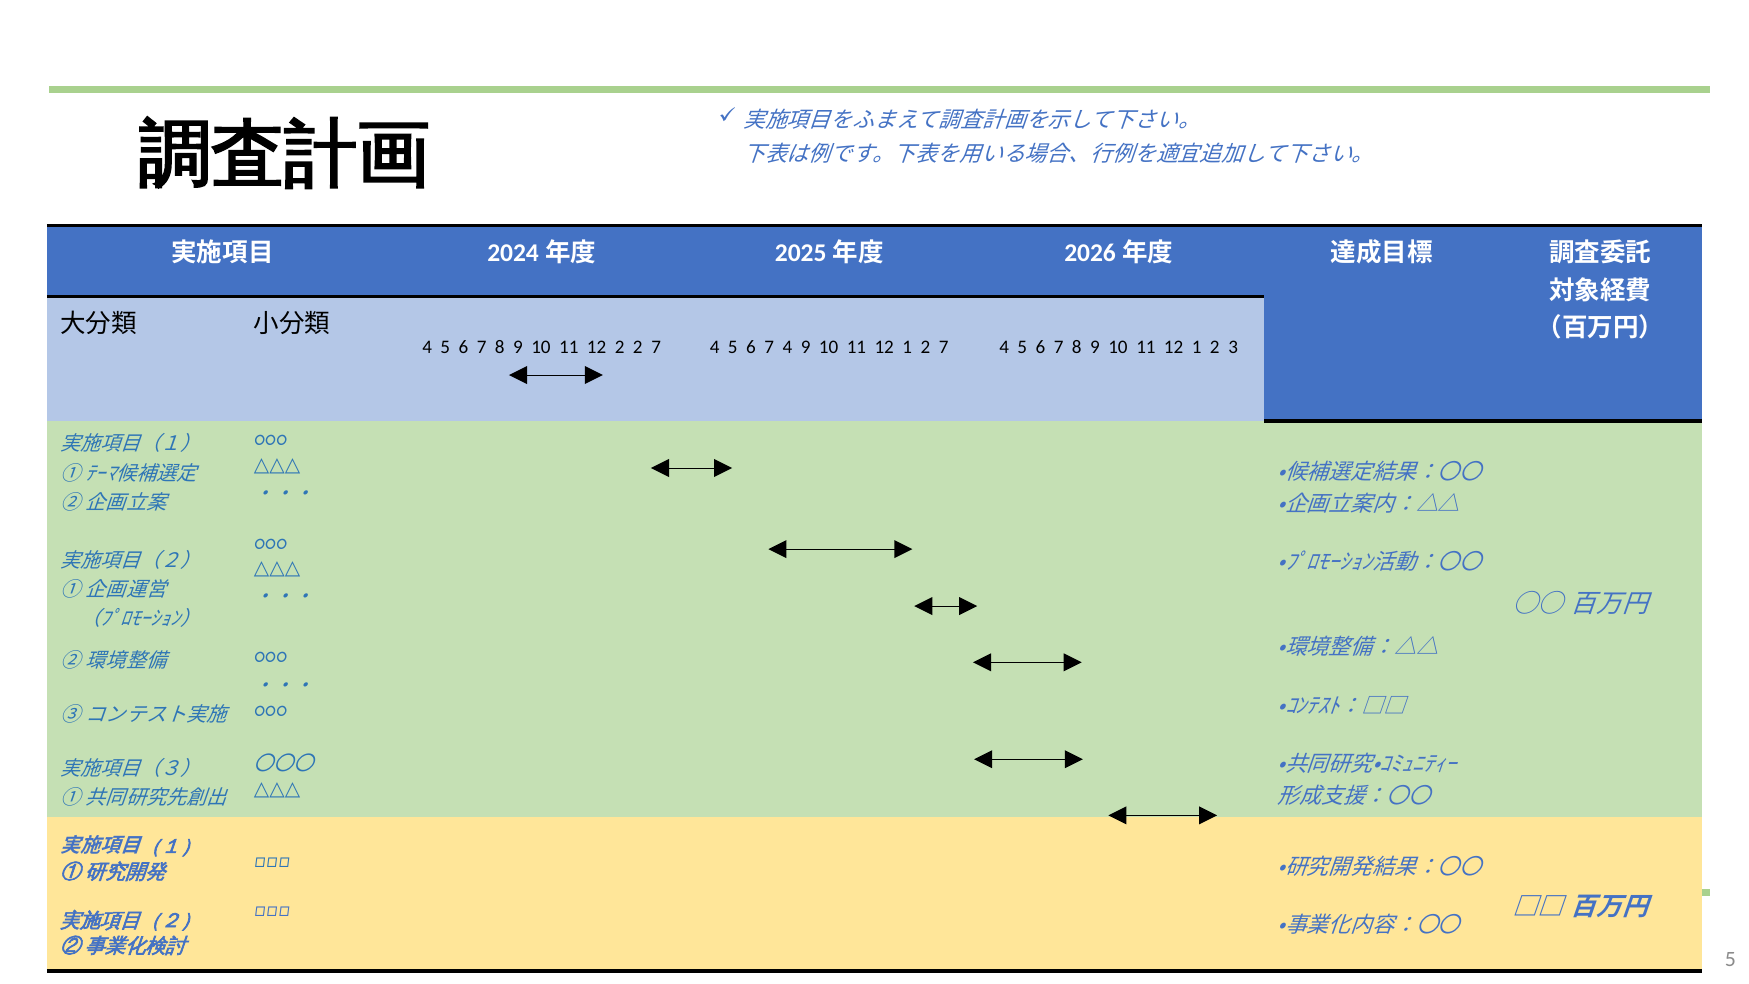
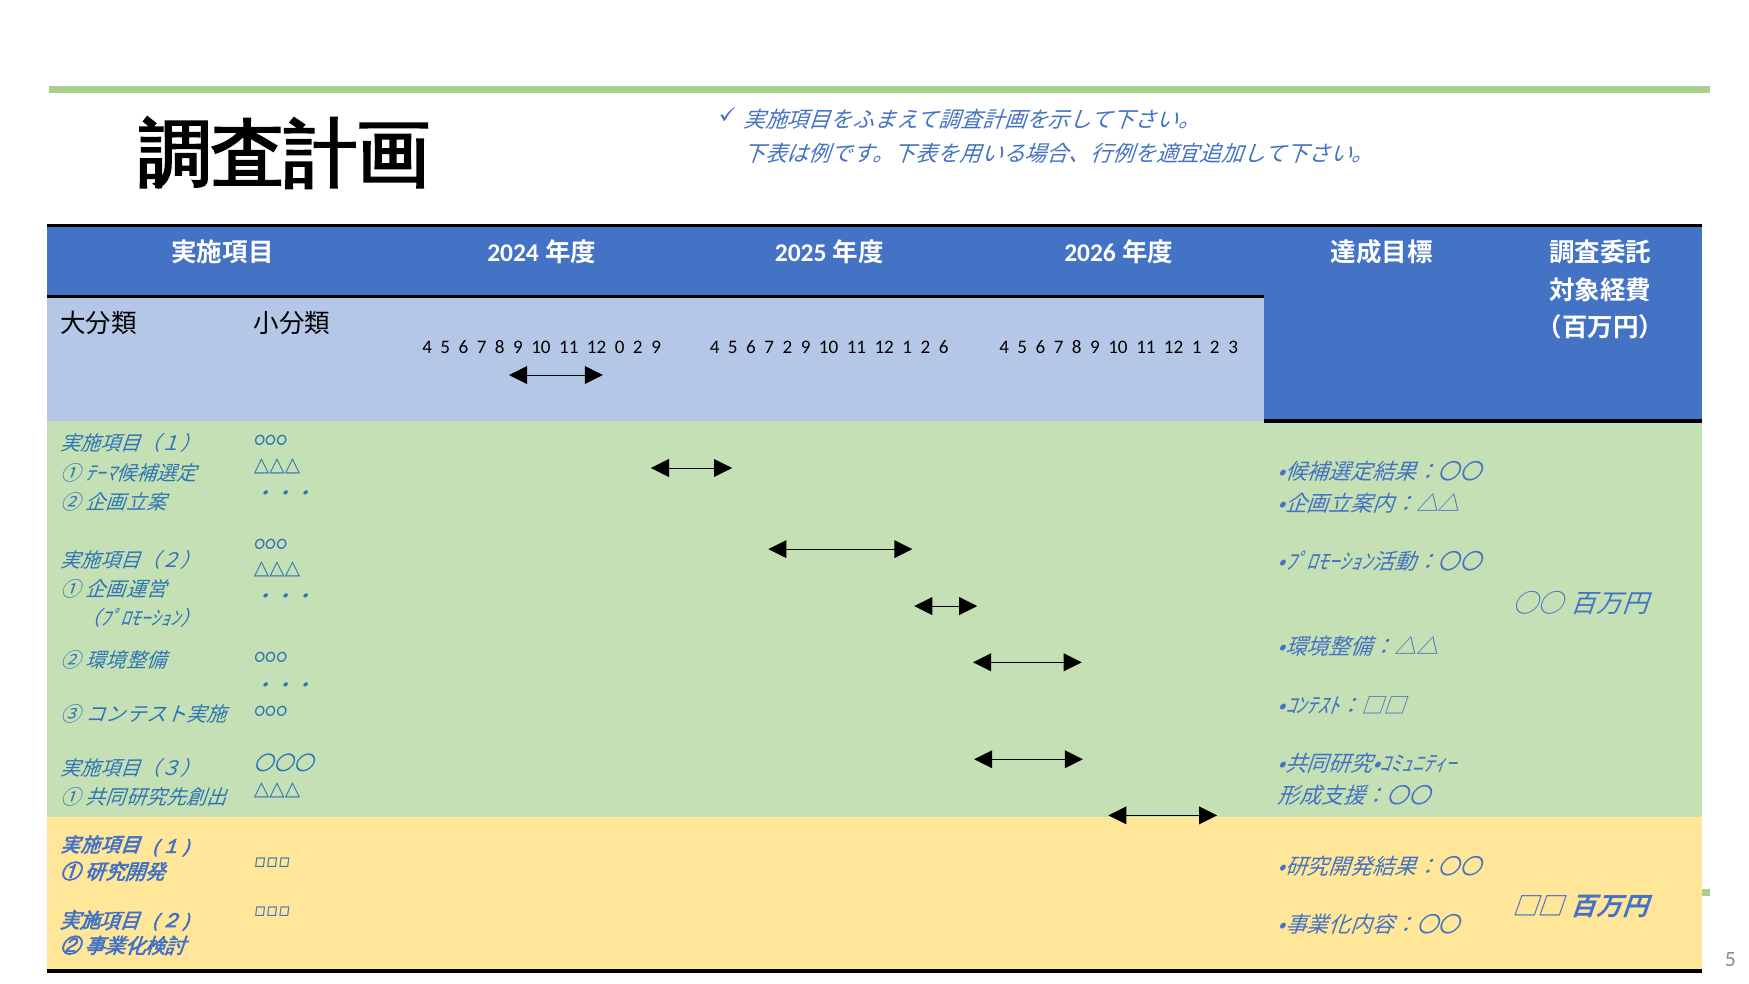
12 2: 2 -> 0 (620, 347)
7: 7 -> 9 (656, 347)
6 7 4: 4 -> 2 (787, 347)
1 2 7: 7 -> 6 (944, 347)
